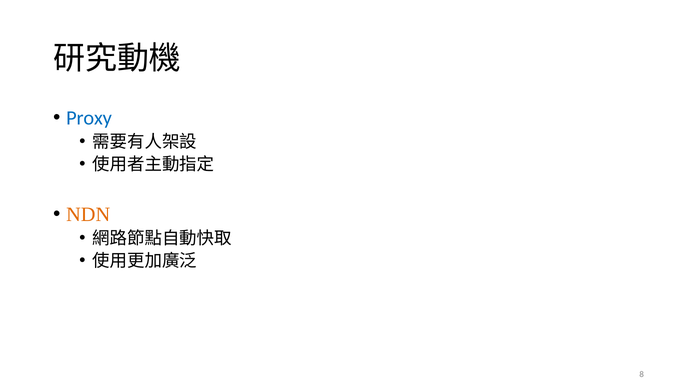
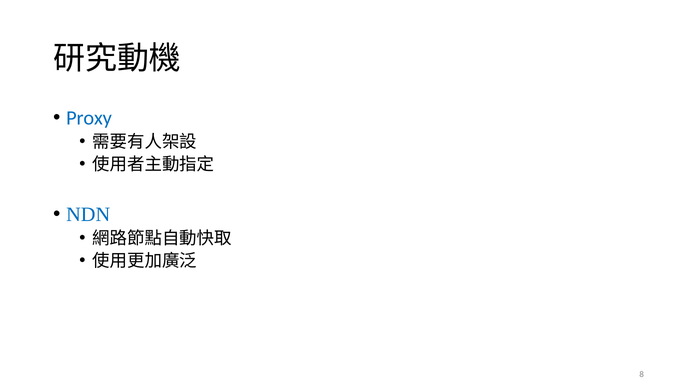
NDN colour: orange -> blue (88, 214)
